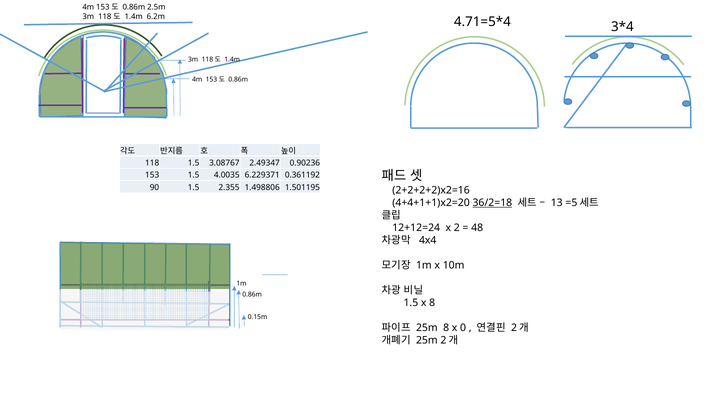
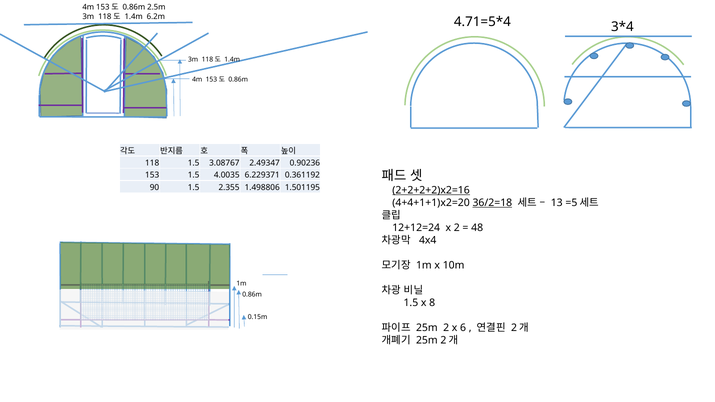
2+2+2+2)x2=16 underline: none -> present (431, 190)
25m 8: 8 -> 2 (446, 328)
0: 0 -> 6 (463, 328)
